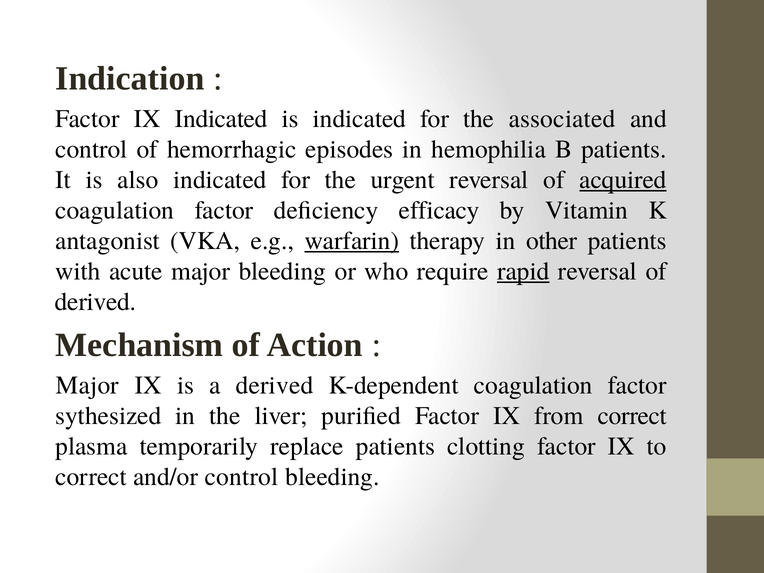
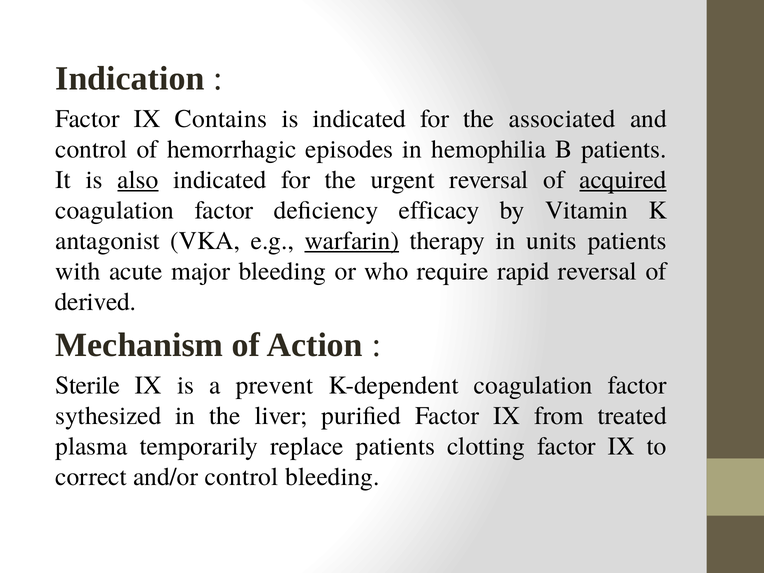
IX Indicated: Indicated -> Contains (221, 119)
also underline: none -> present (138, 180)
other: other -> units (551, 241)
rapid underline: present -> none (523, 271)
Major: Major -> Sterile (88, 385)
a derived: derived -> prevent (275, 385)
from correct: correct -> treated (632, 416)
